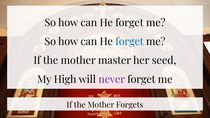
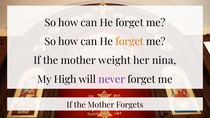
forget colour: blue -> orange (130, 42)
master: master -> weight (115, 61)
seed: seed -> nina (164, 61)
